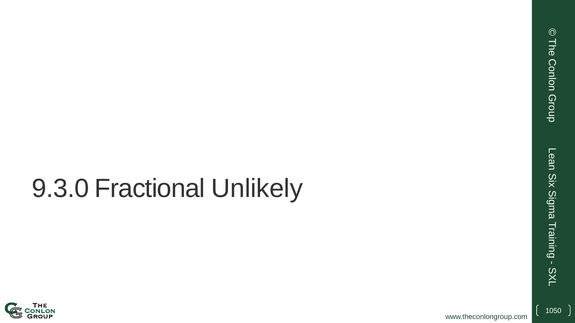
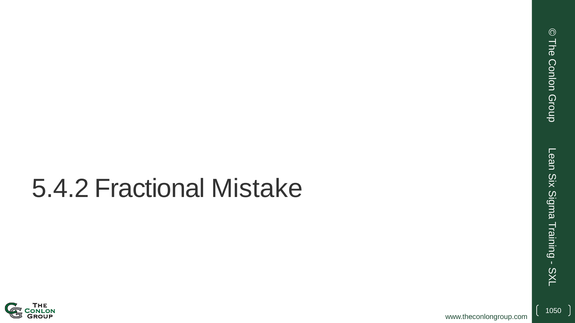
9.3.0: 9.3.0 -> 5.4.2 (60, 189)
Unlikely: Unlikely -> Mistake (257, 189)
